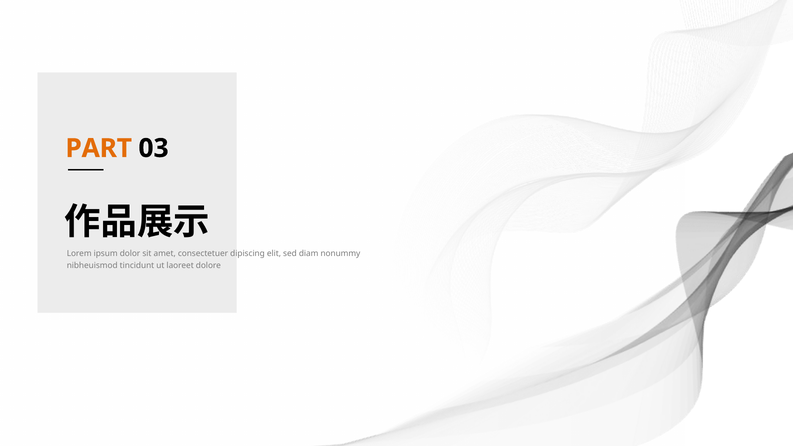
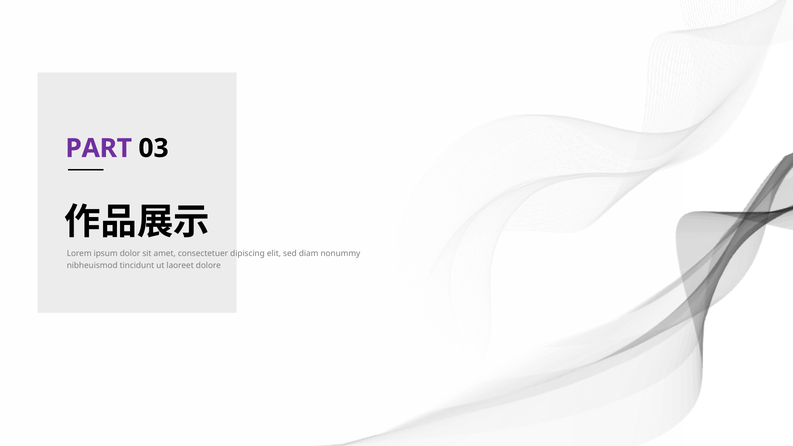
PART colour: orange -> purple (99, 148)
